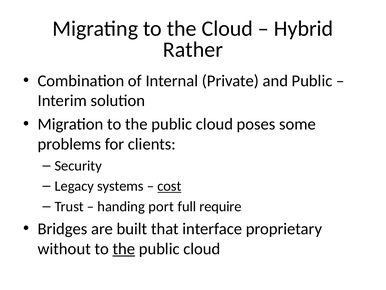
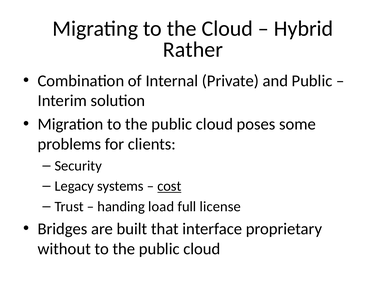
port: port -> load (161, 206)
require: require -> license (220, 206)
the underline: present -> none (124, 248)
